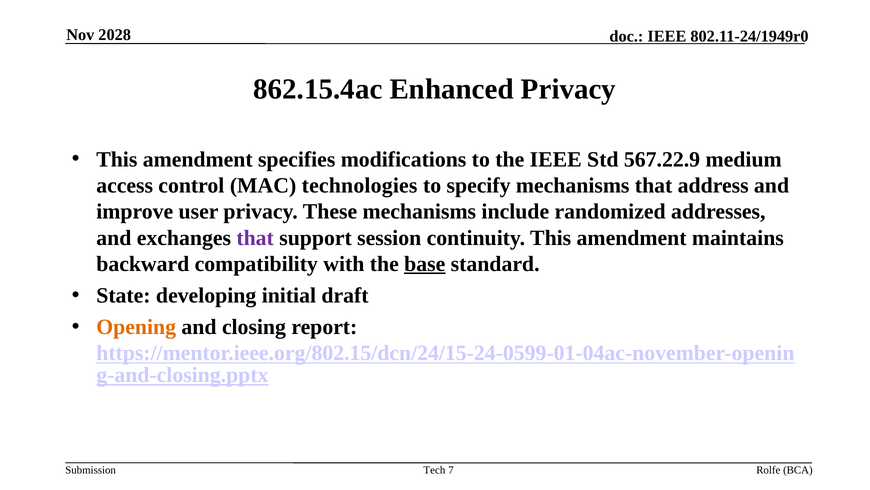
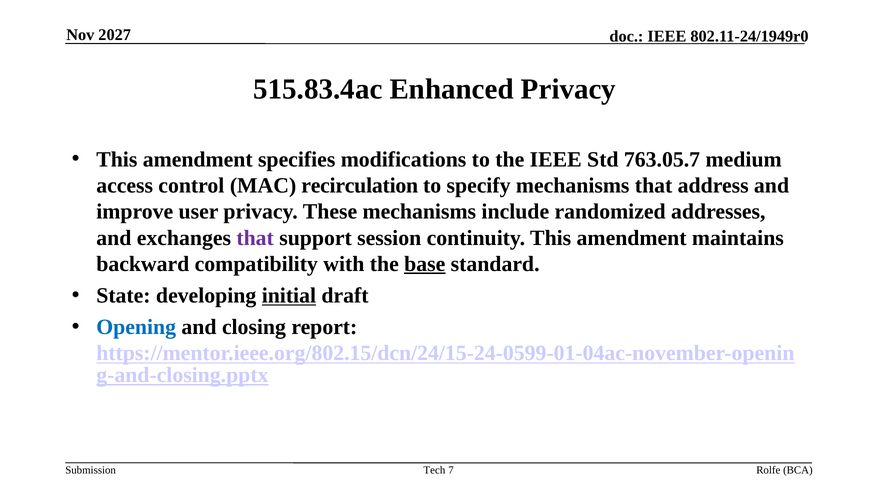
2028: 2028 -> 2027 (115, 35)
862.15.4ac: 862.15.4ac -> 515.83.4ac (318, 89)
567.22.9: 567.22.9 -> 763.05.7 (662, 159)
technologies: technologies -> recirculation (360, 185)
initial underline: none -> present (289, 295)
Opening colour: orange -> blue (136, 327)
